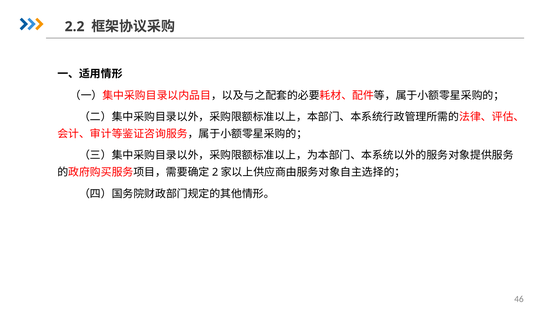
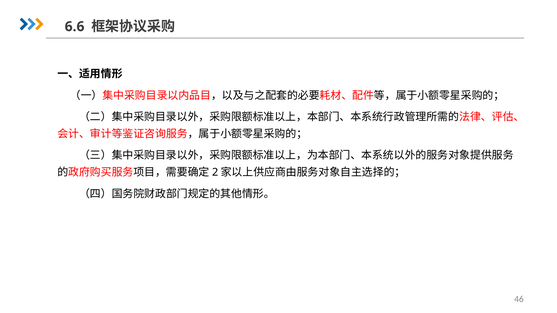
2.2: 2.2 -> 6.6 (75, 27)
